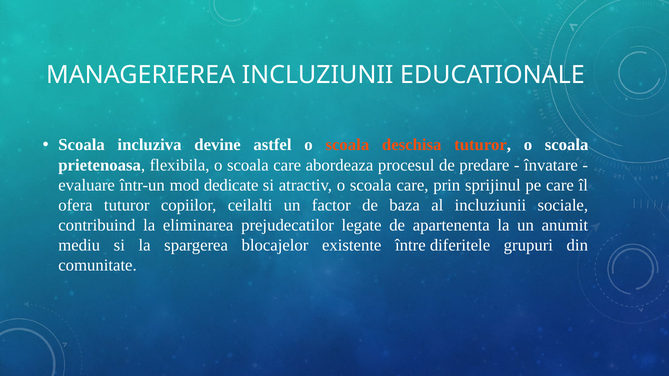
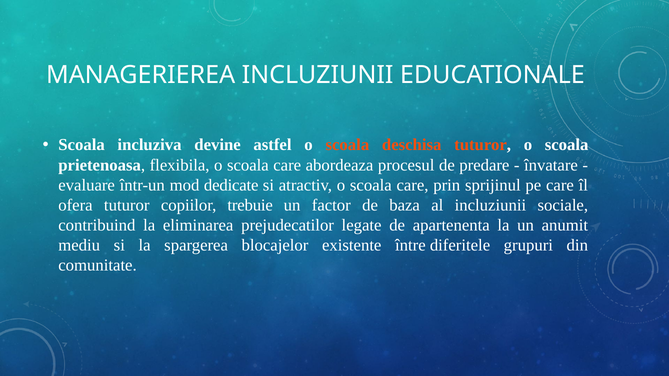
ceilalti: ceilalti -> trebuie (250, 205)
